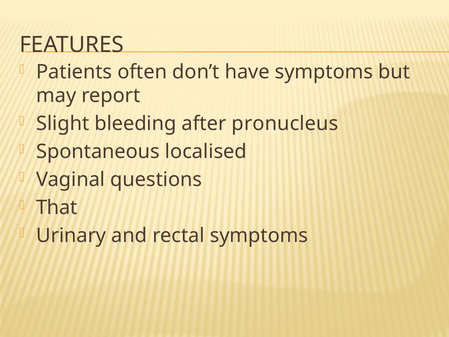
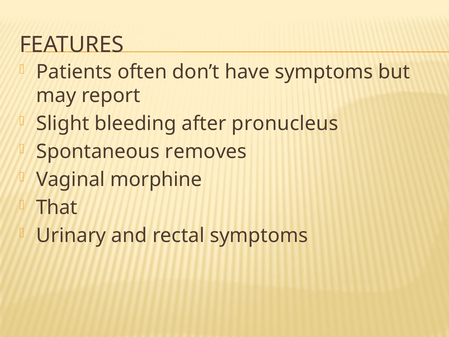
localised: localised -> removes (206, 152)
questions: questions -> morphine (156, 180)
